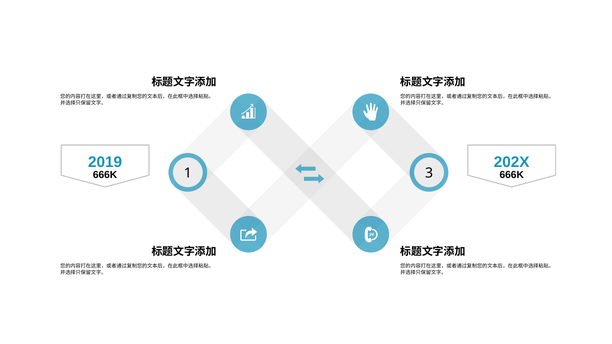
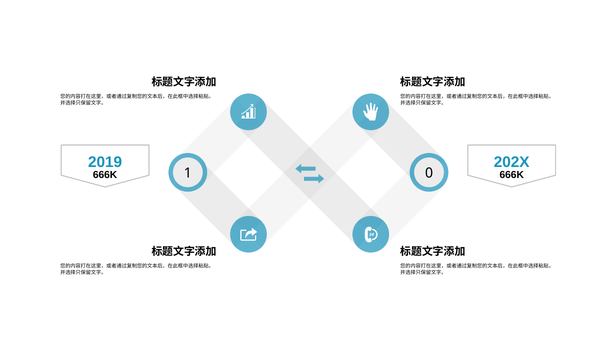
3: 3 -> 0 (429, 173)
